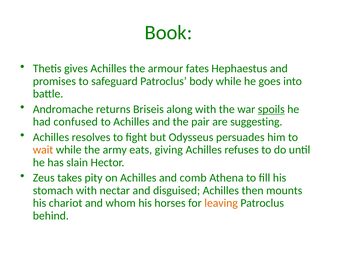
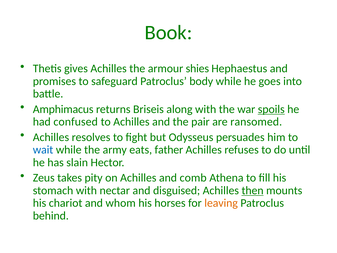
fates: fates -> shies (197, 69)
Andromache: Andromache -> Amphimacus (63, 109)
suggesting: suggesting -> ransomed (256, 122)
wait colour: orange -> blue (43, 150)
giving: giving -> father (169, 150)
then underline: none -> present (253, 190)
